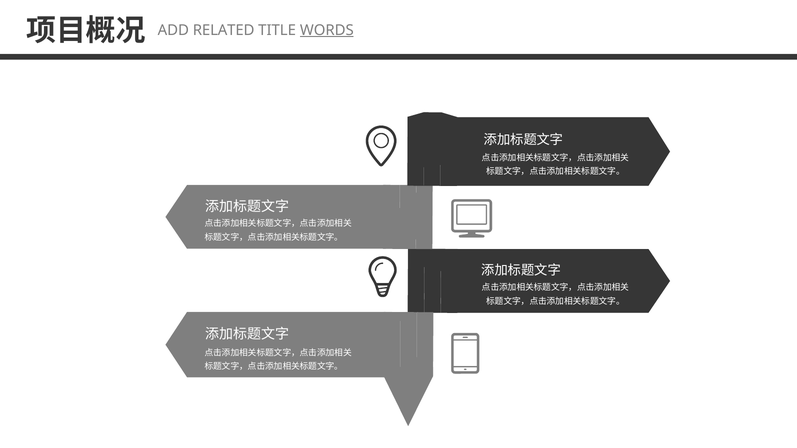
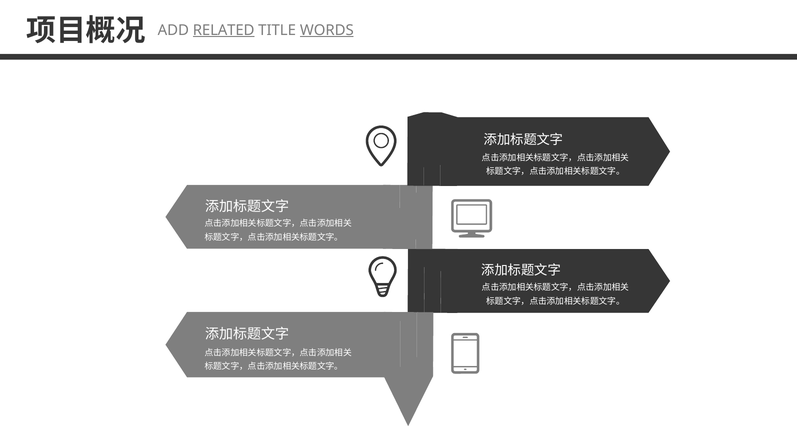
RELATED underline: none -> present (224, 30)
